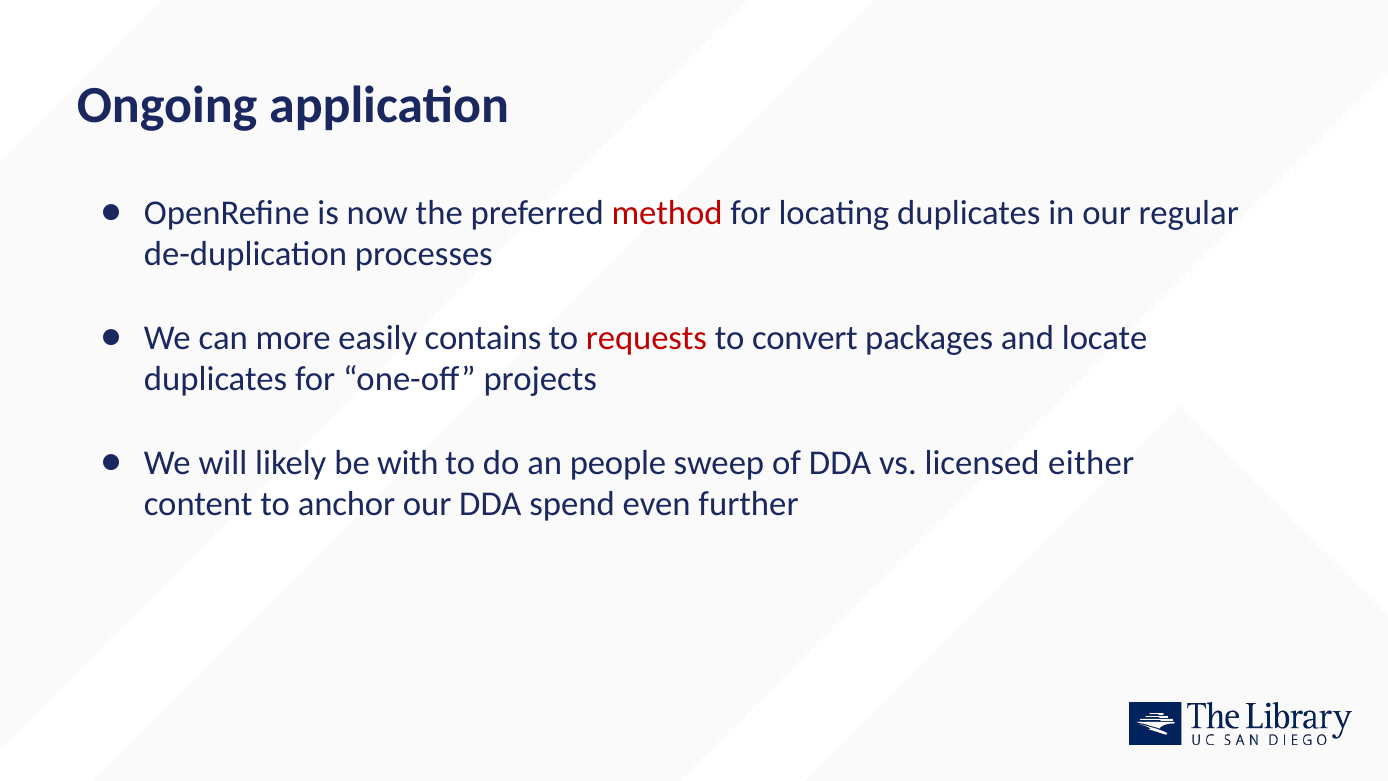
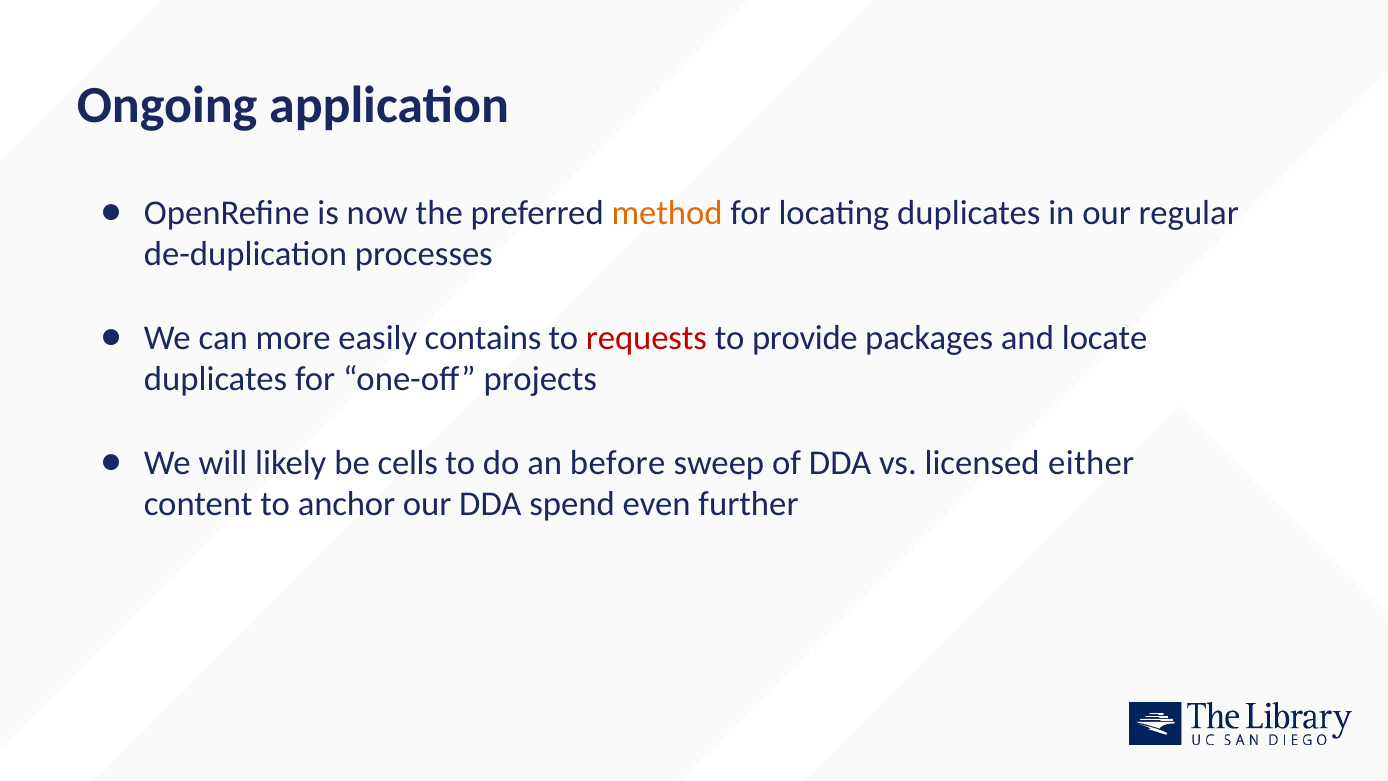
method colour: red -> orange (667, 213)
convert: convert -> provide (805, 338)
with: with -> cells (408, 463)
people: people -> before (618, 463)
